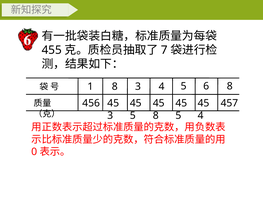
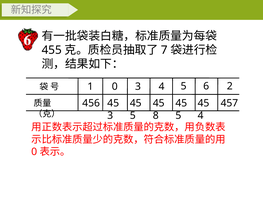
1 8: 8 -> 0 (115, 87)
6 8: 8 -> 2 (230, 86)
